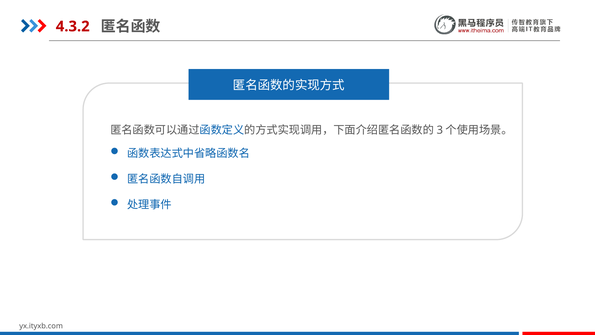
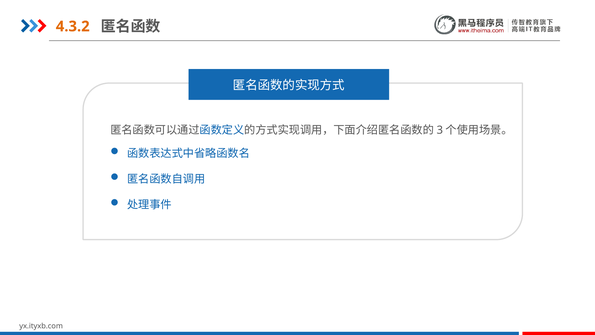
4.3.2 colour: red -> orange (73, 26)
